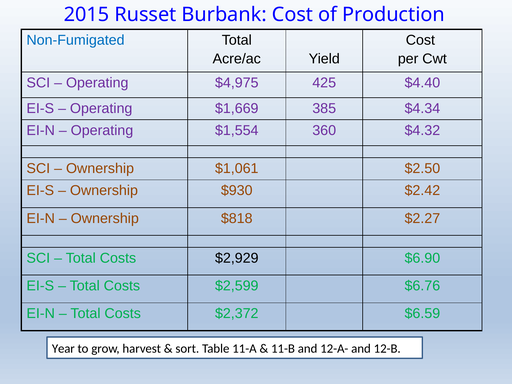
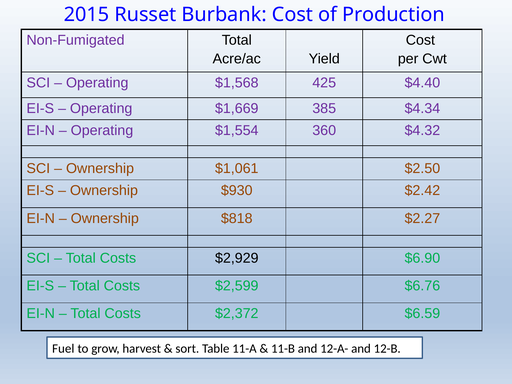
Non-Fumigated colour: blue -> purple (76, 40)
$4,975: $4,975 -> $1,568 (237, 83)
Year: Year -> Fuel (63, 349)
